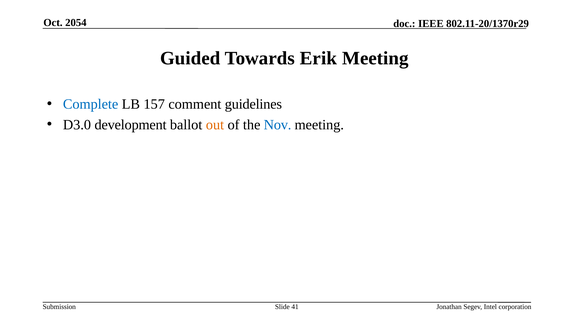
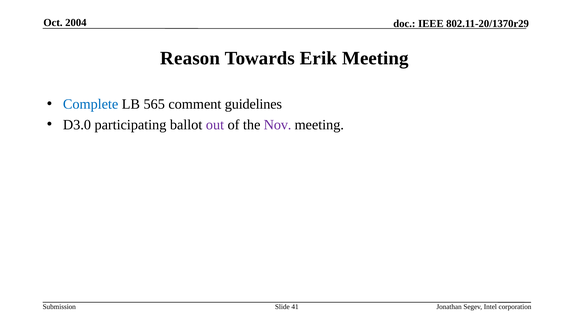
2054: 2054 -> 2004 (76, 23)
Guided: Guided -> Reason (190, 58)
157: 157 -> 565 (154, 104)
development: development -> participating (130, 125)
out colour: orange -> purple (215, 125)
Nov colour: blue -> purple (278, 125)
